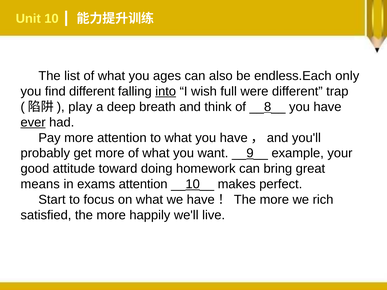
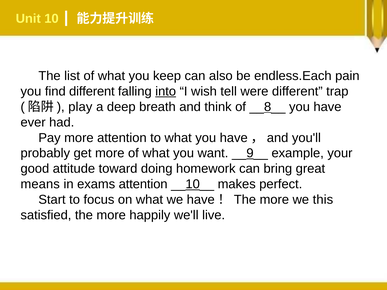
ages: ages -> keep (167, 76)
only: only -> pain (347, 76)
full: full -> tell (229, 91)
ever underline: present -> none (33, 122)
rich: rich -> this (323, 200)
